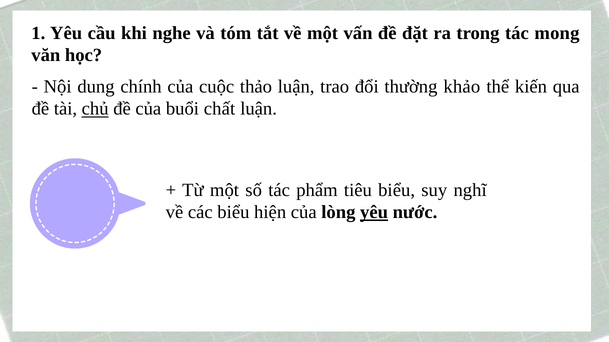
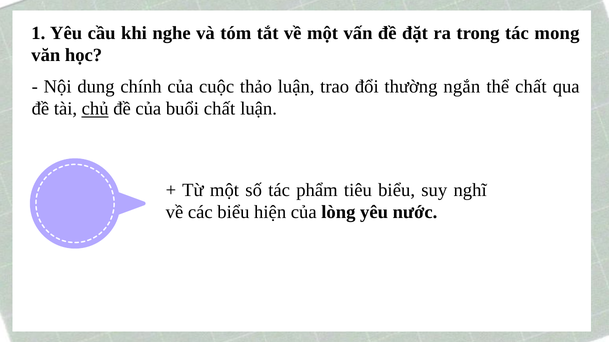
khảo: khảo -> ngắn (462, 87)
thể kiến: kiến -> chất (531, 87)
yêu underline: present -> none (374, 213)
